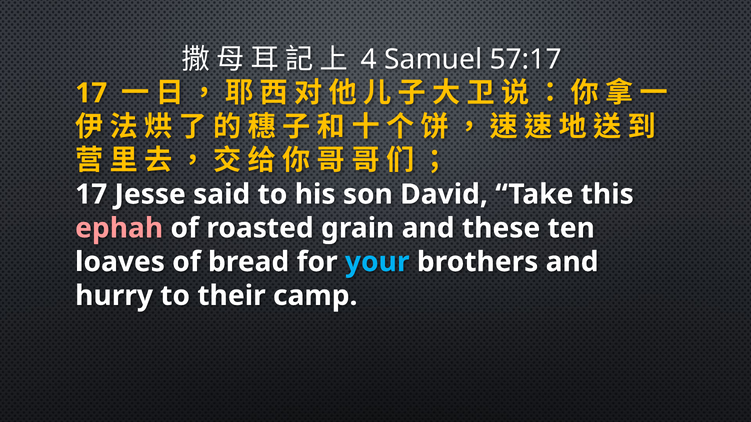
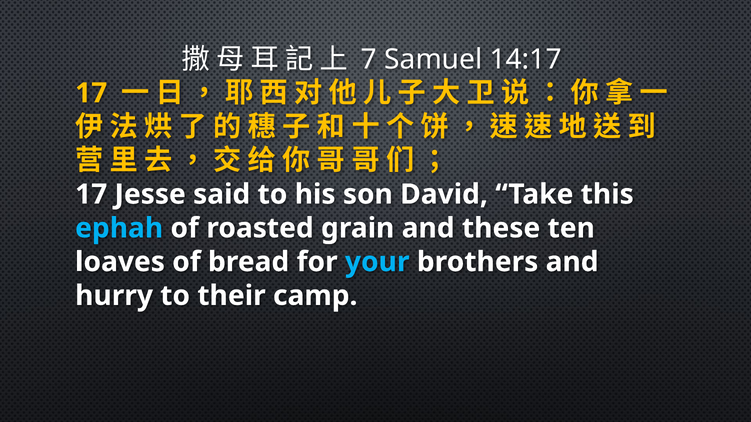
4: 4 -> 7 (369, 59)
57:17: 57:17 -> 14:17 (526, 59)
ephah colour: pink -> light blue (119, 228)
